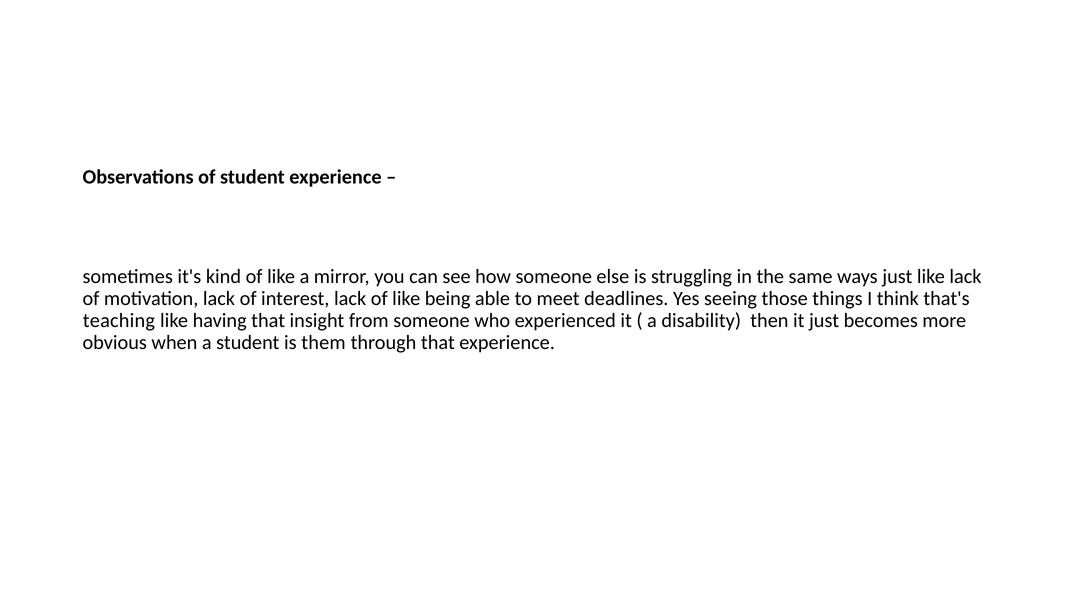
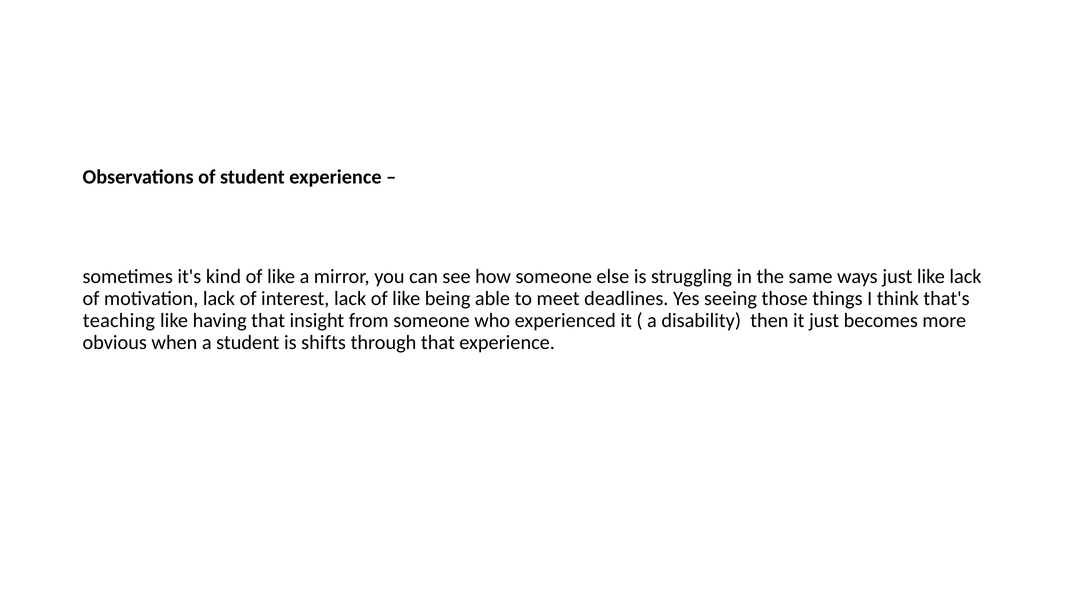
them: them -> shifts (324, 342)
